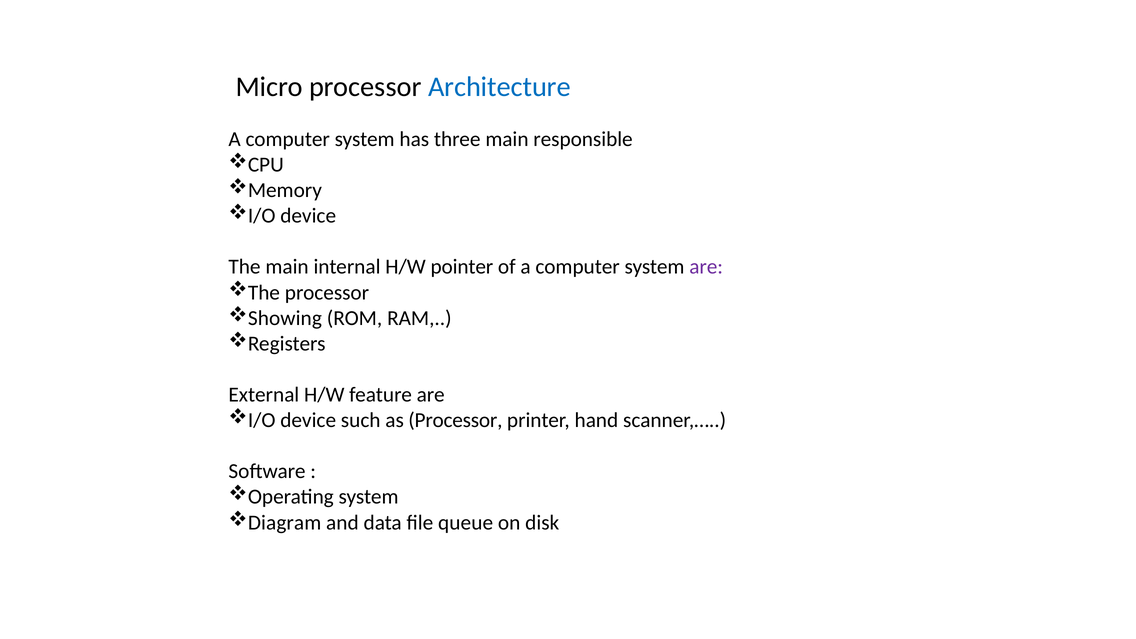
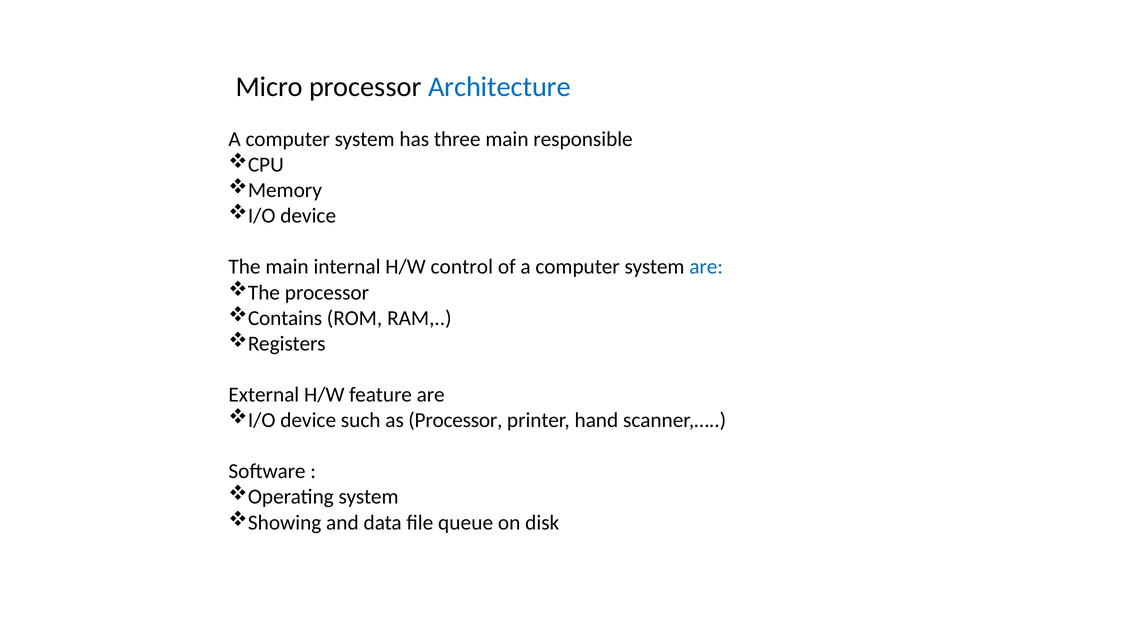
pointer: pointer -> control (462, 267)
are colour: purple -> blue (706, 267)
Showing: Showing -> Contains (285, 318)
Diagram: Diagram -> Showing (285, 523)
